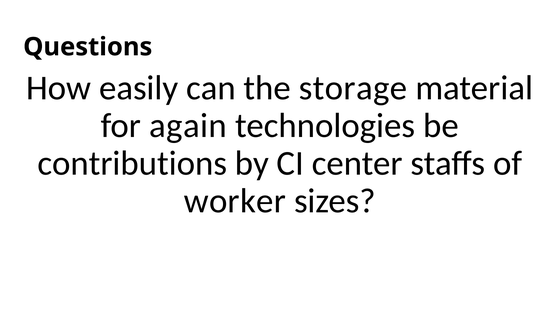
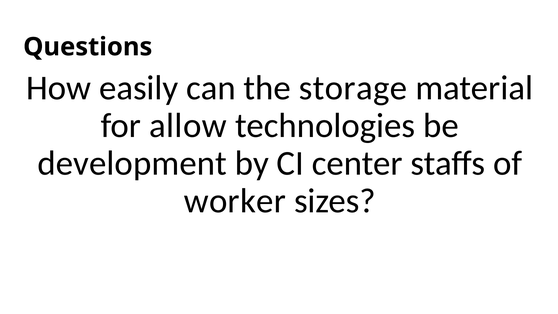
again: again -> allow (188, 126)
contributions: contributions -> development (132, 163)
